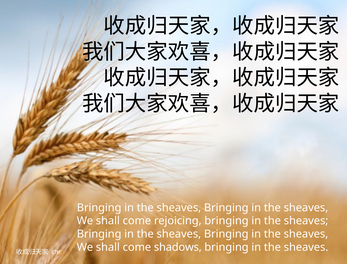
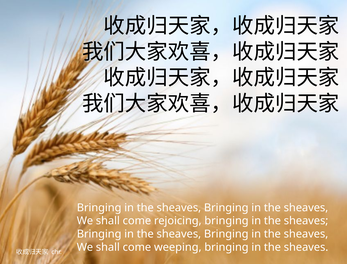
shadows: shadows -> weeping (178, 248)
